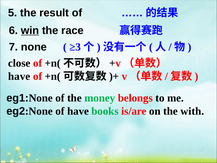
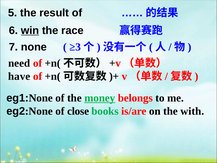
close: close -> need (19, 63)
money underline: none -> present (100, 98)
of have: have -> close (78, 111)
